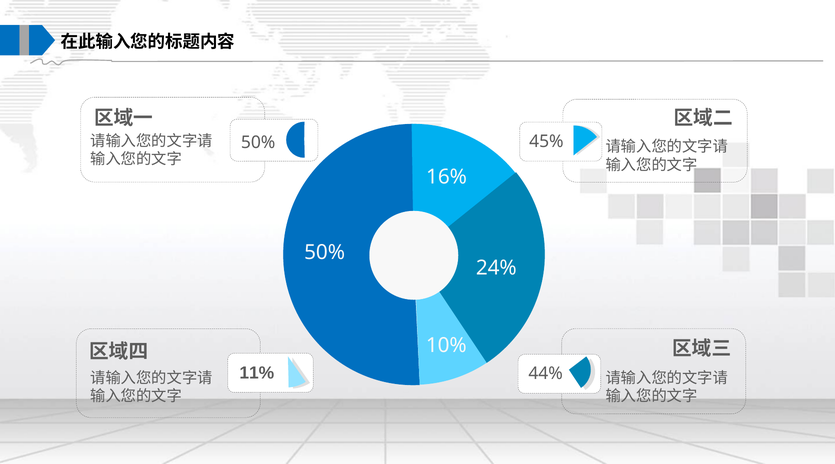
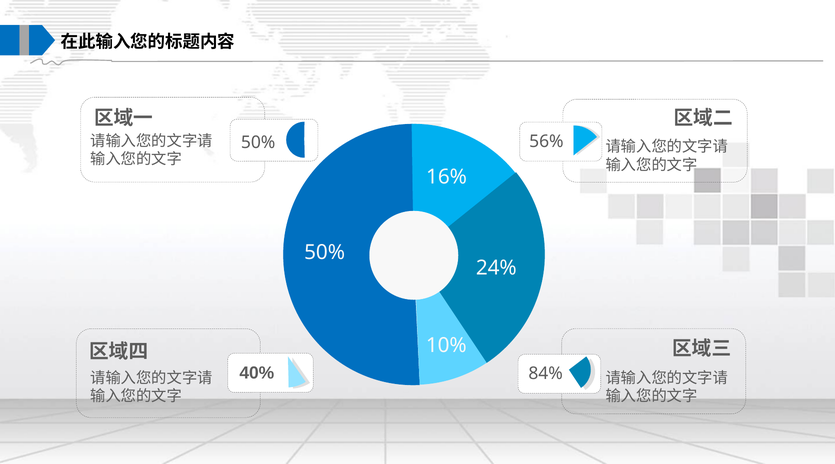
45%: 45% -> 56% (546, 141)
11%: 11% -> 40% (257, 373)
44%: 44% -> 84% (546, 373)
